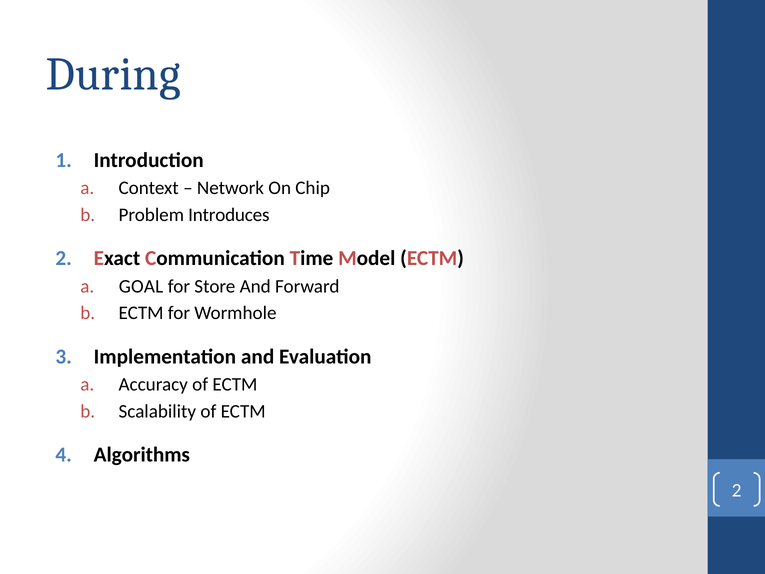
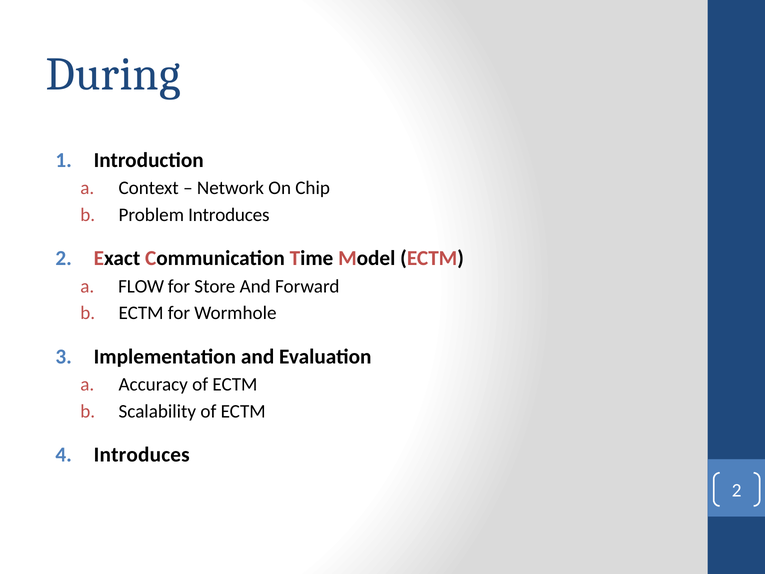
GOAL: GOAL -> FLOW (141, 286)
Algorithms: Algorithms -> Introduces (142, 455)
